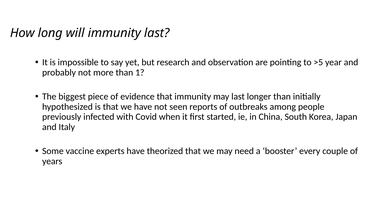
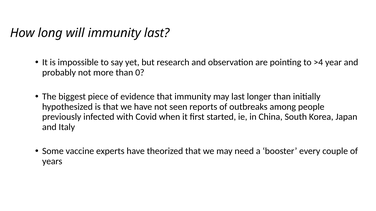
>5: >5 -> >4 (318, 62)
1: 1 -> 0 (140, 73)
